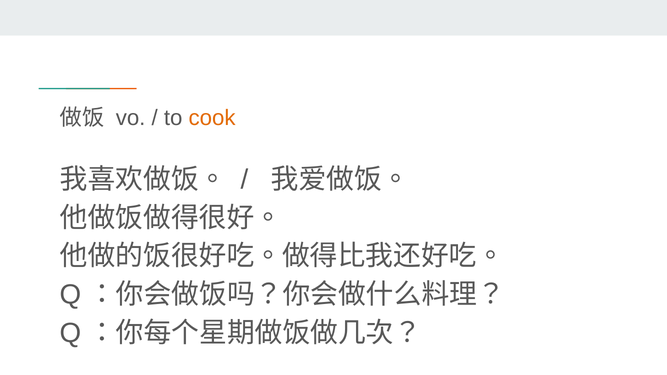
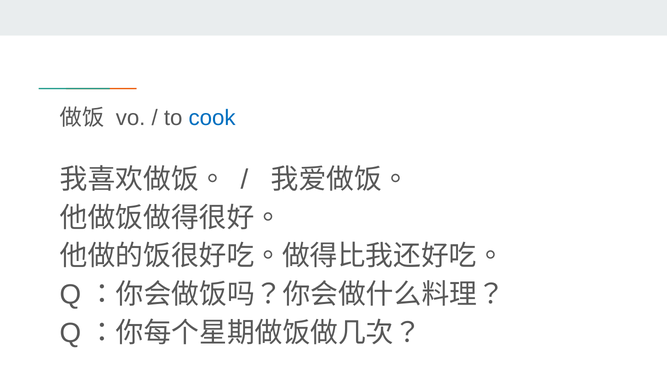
cook colour: orange -> blue (212, 118)
